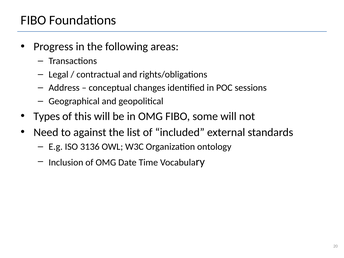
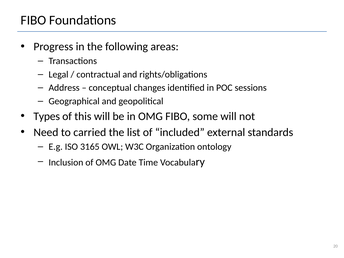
against: against -> carried (90, 132)
3136: 3136 -> 3165 (90, 147)
